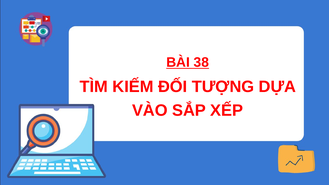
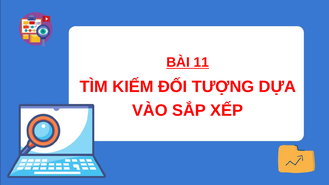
38: 38 -> 11 (201, 62)
